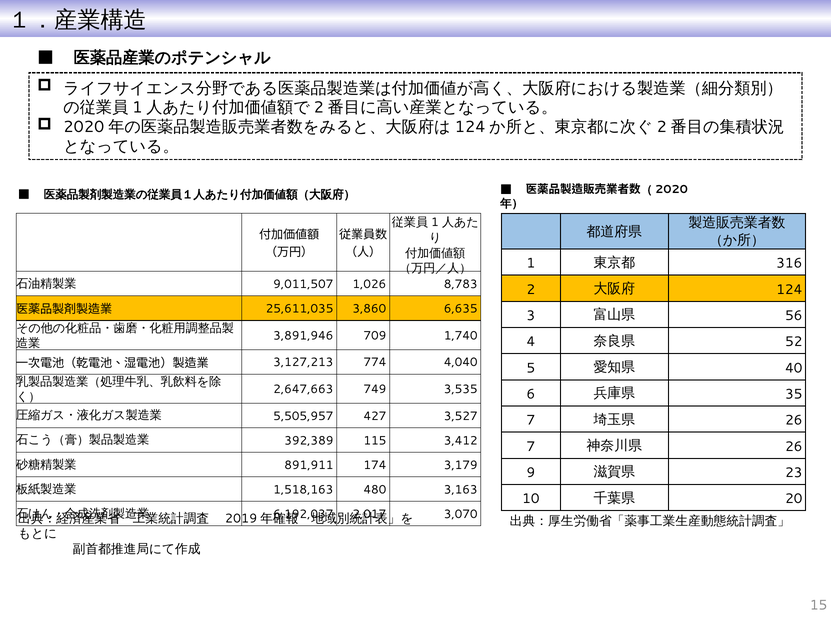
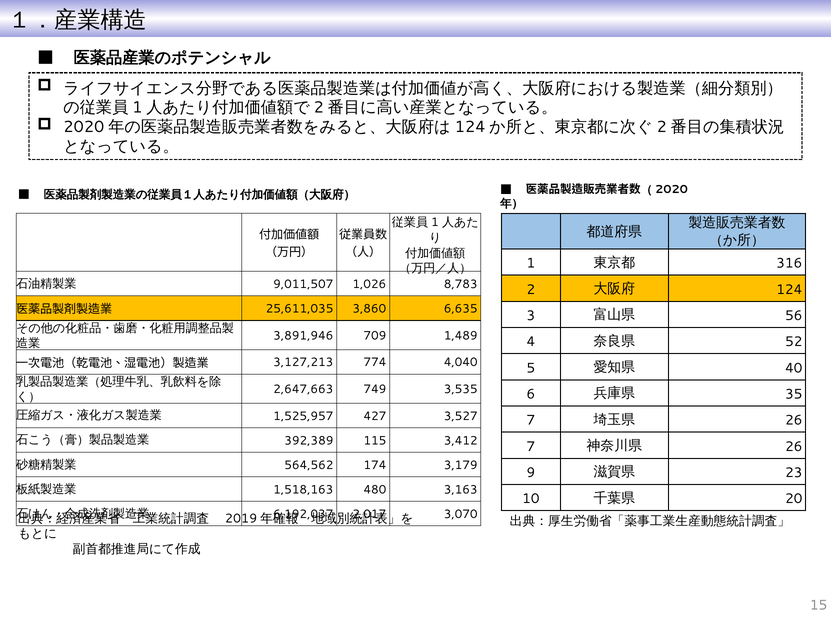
1,740: 1,740 -> 1,489 (461, 336)
5,505,957: 5,505,957 -> 1,525,957 (303, 416)
891,911: 891,911 -> 564,562 (309, 465)
